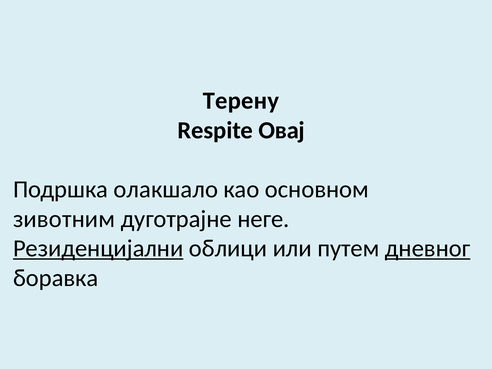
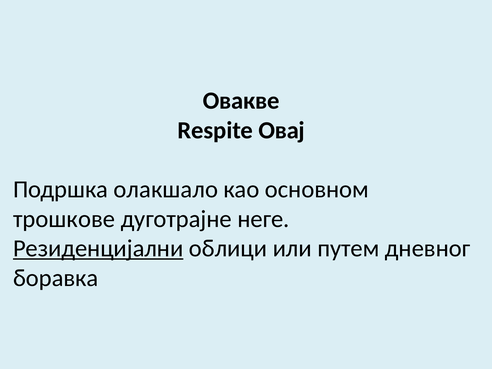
Терену: Терену -> Овакве (241, 101)
зивотним: зивотним -> трошкове (64, 219)
дневног underline: present -> none (428, 248)
